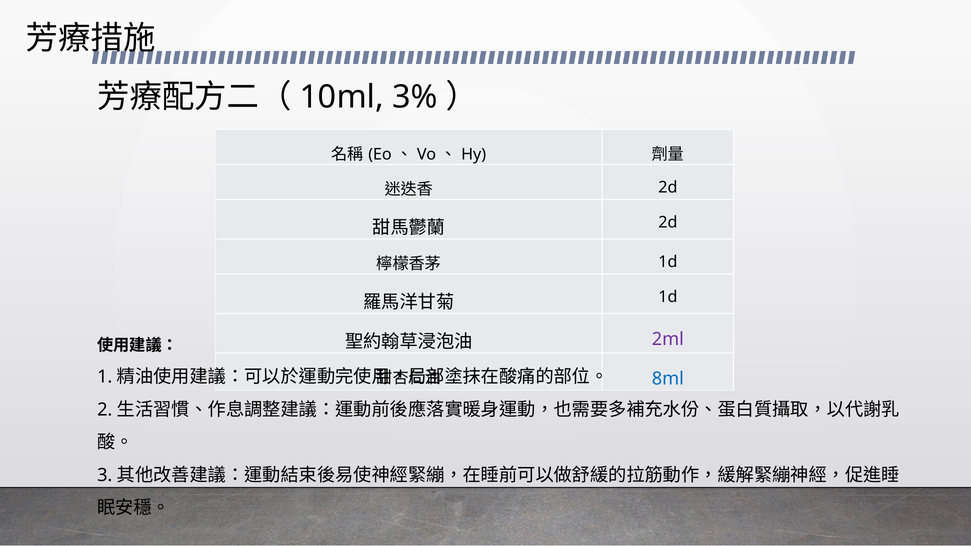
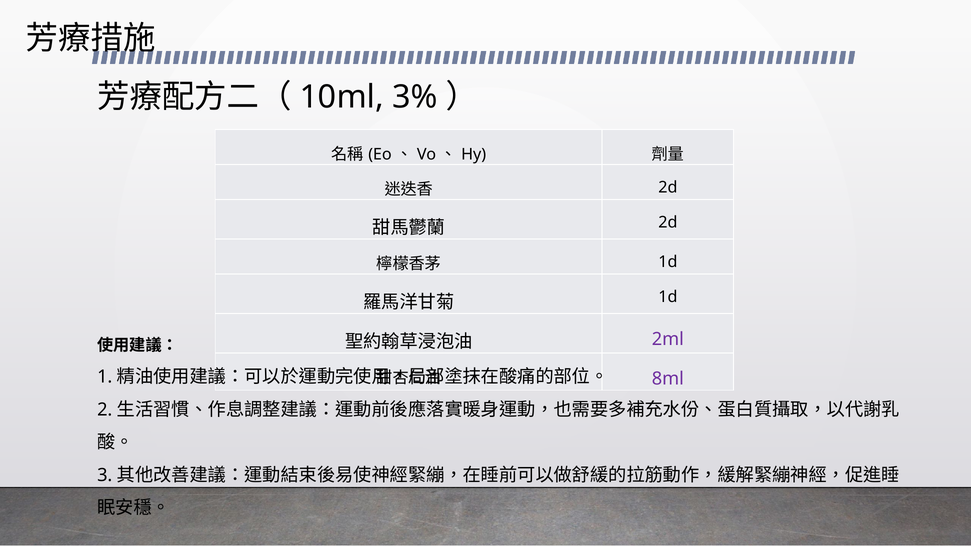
8ml colour: blue -> purple (668, 379)
